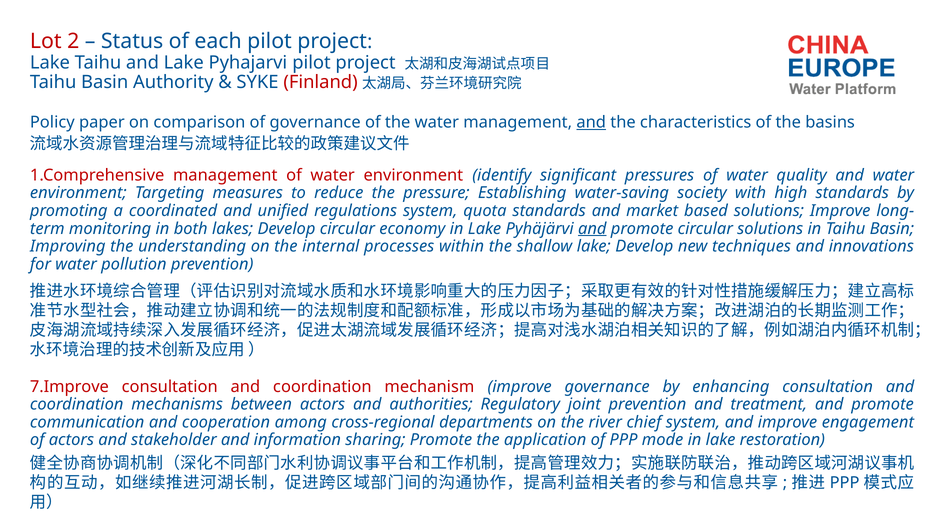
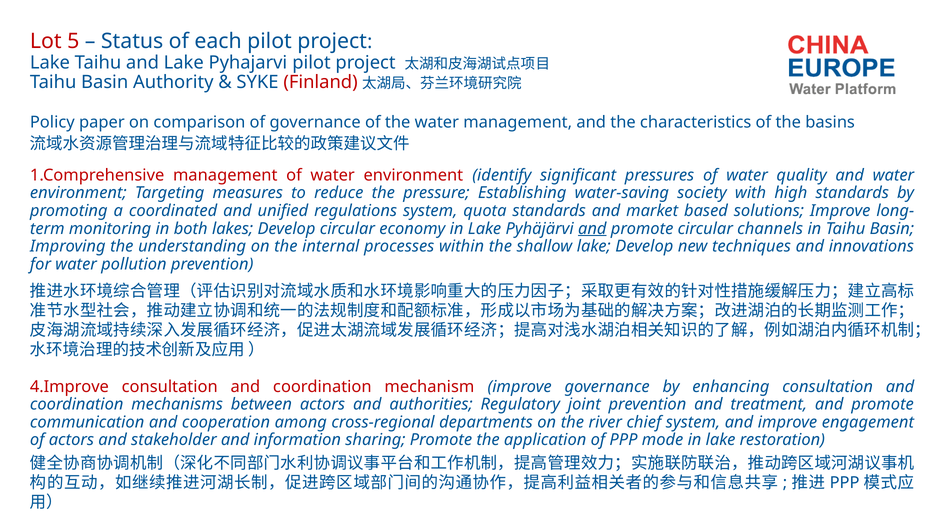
2: 2 -> 5 (73, 41)
and underline: present -> none (591, 122)
circular solutions: solutions -> channels (770, 229)
7.Improve: 7.Improve -> 4.Improve (69, 387)
